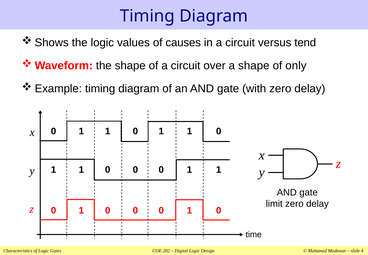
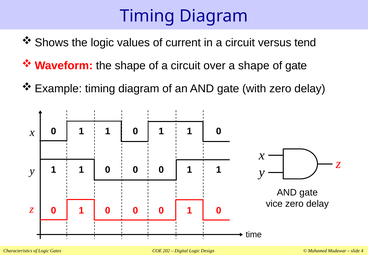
causes: causes -> current (183, 43)
of only: only -> gate (296, 66)
limit: limit -> vice (274, 204)
